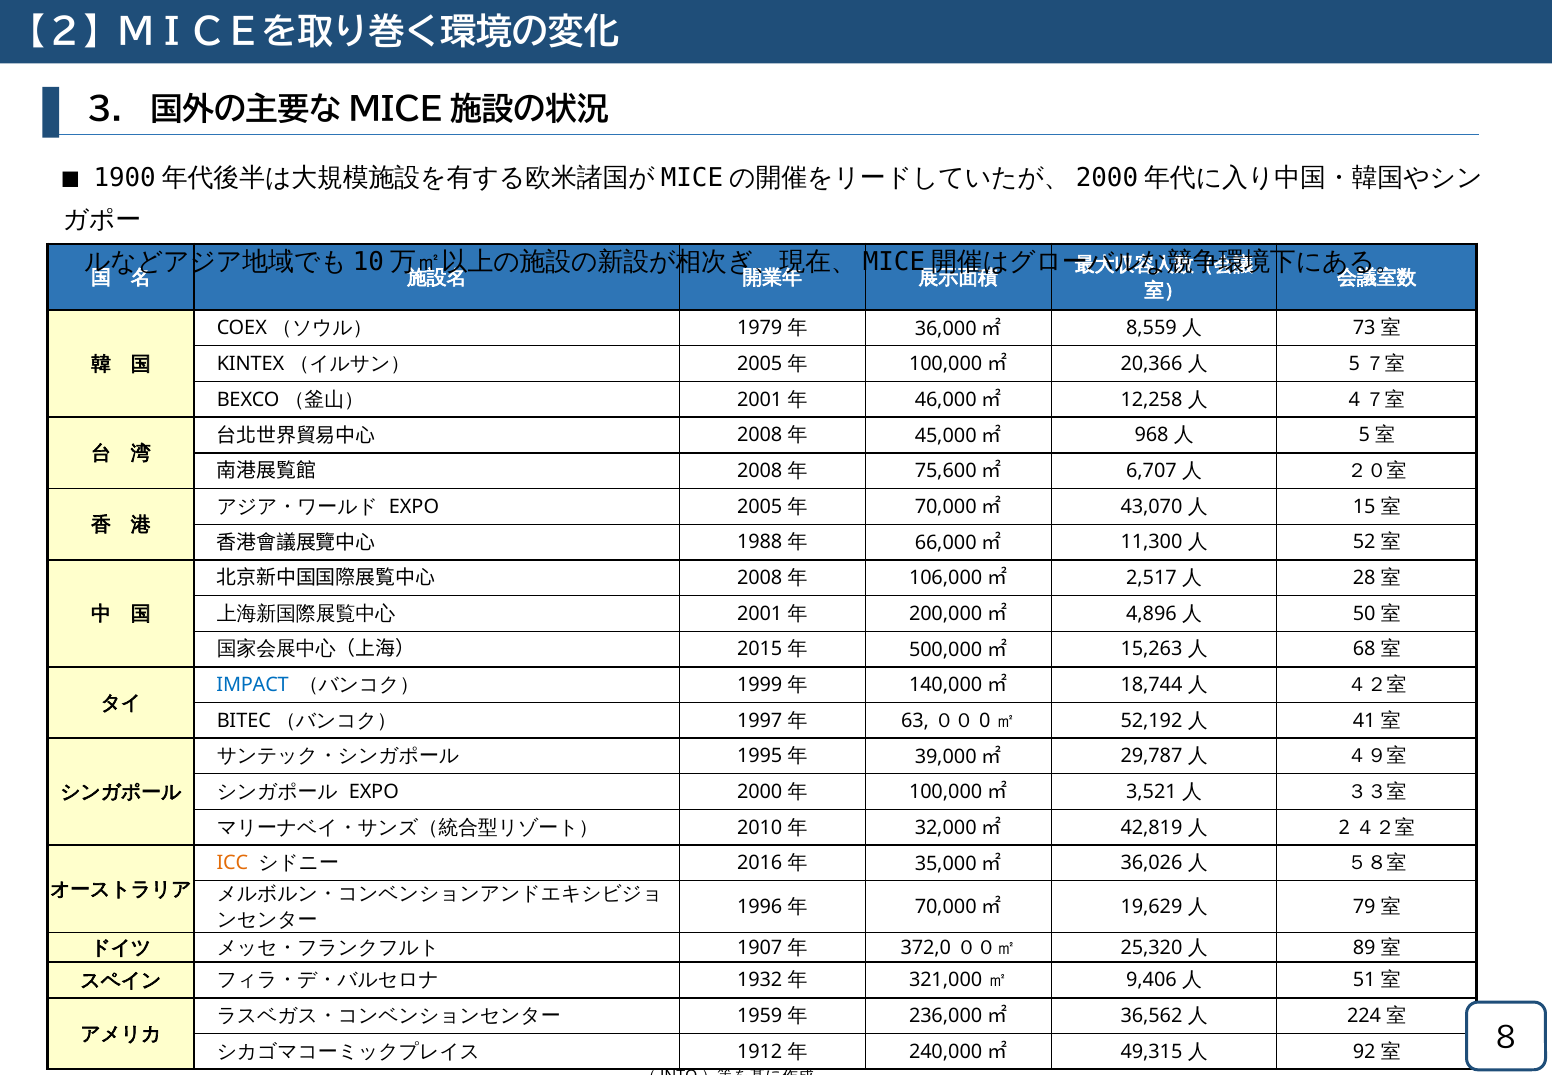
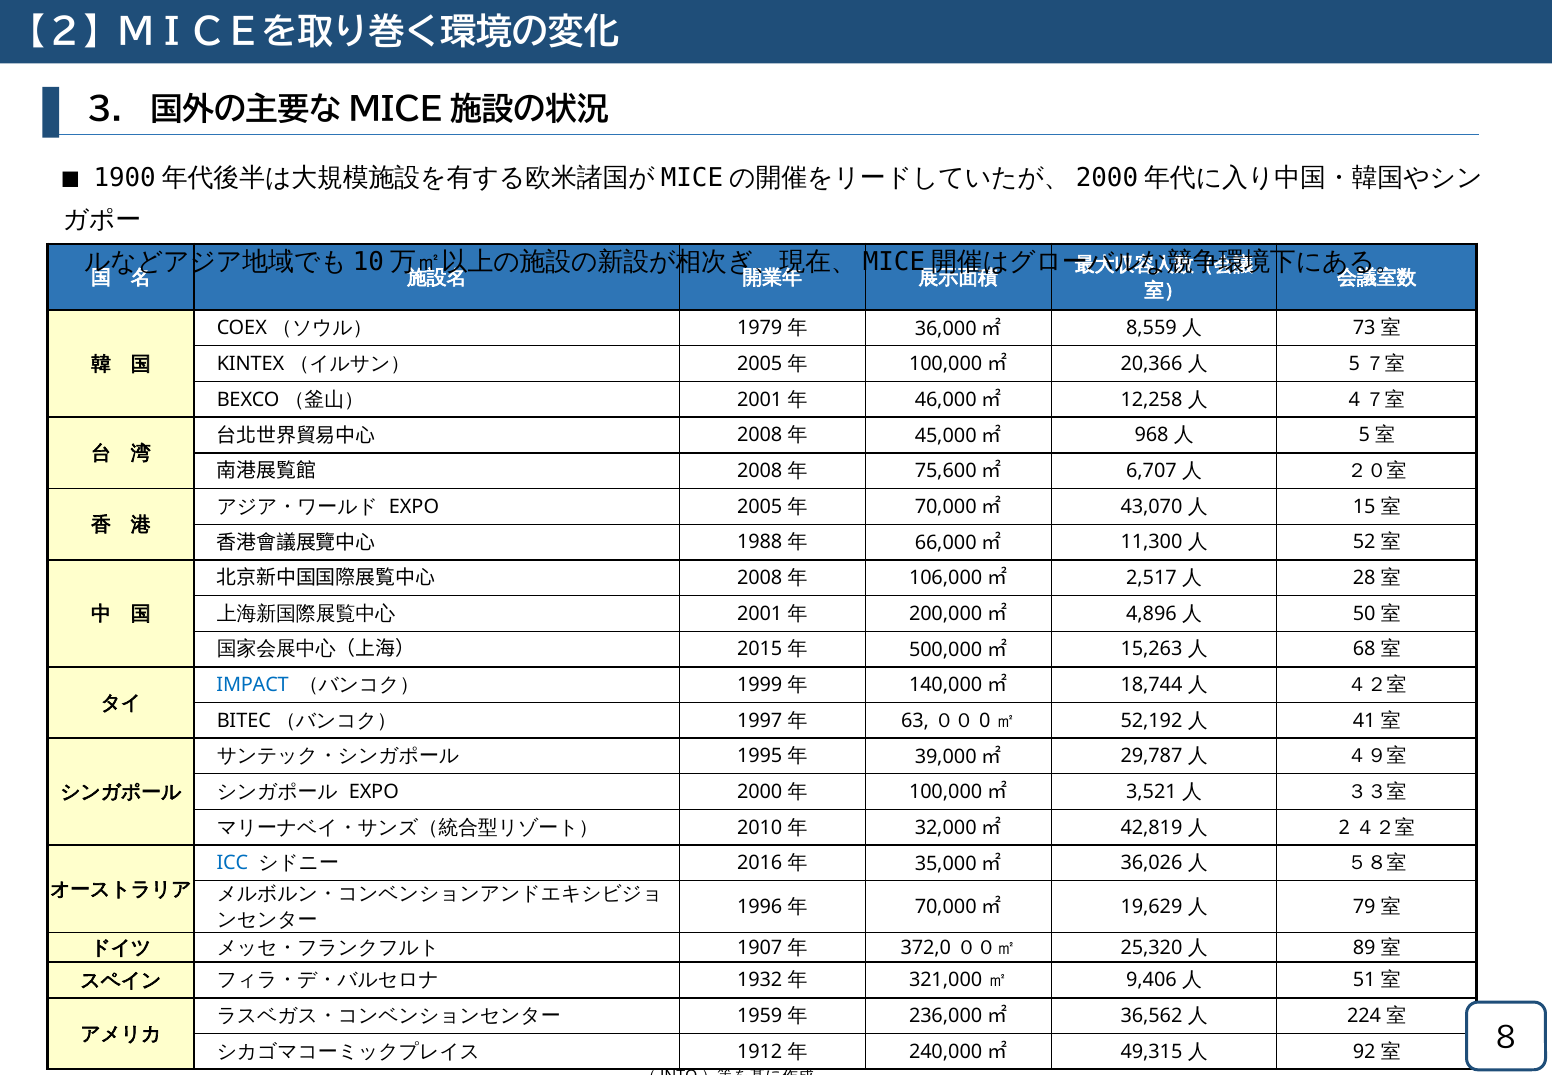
ICC colour: orange -> blue (232, 863)
